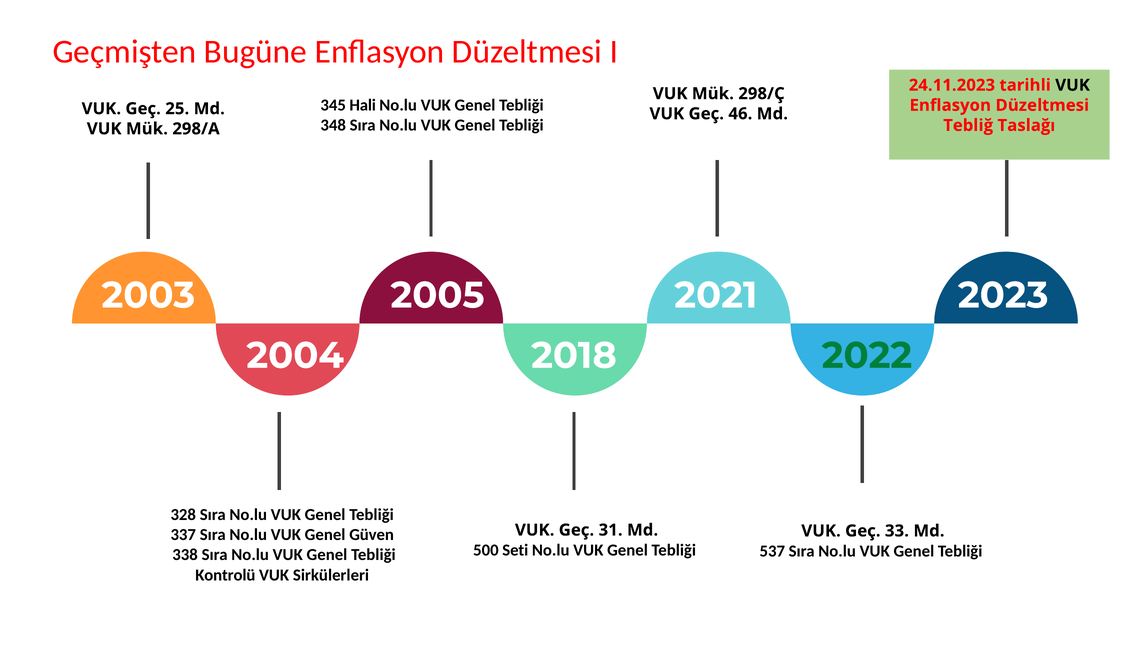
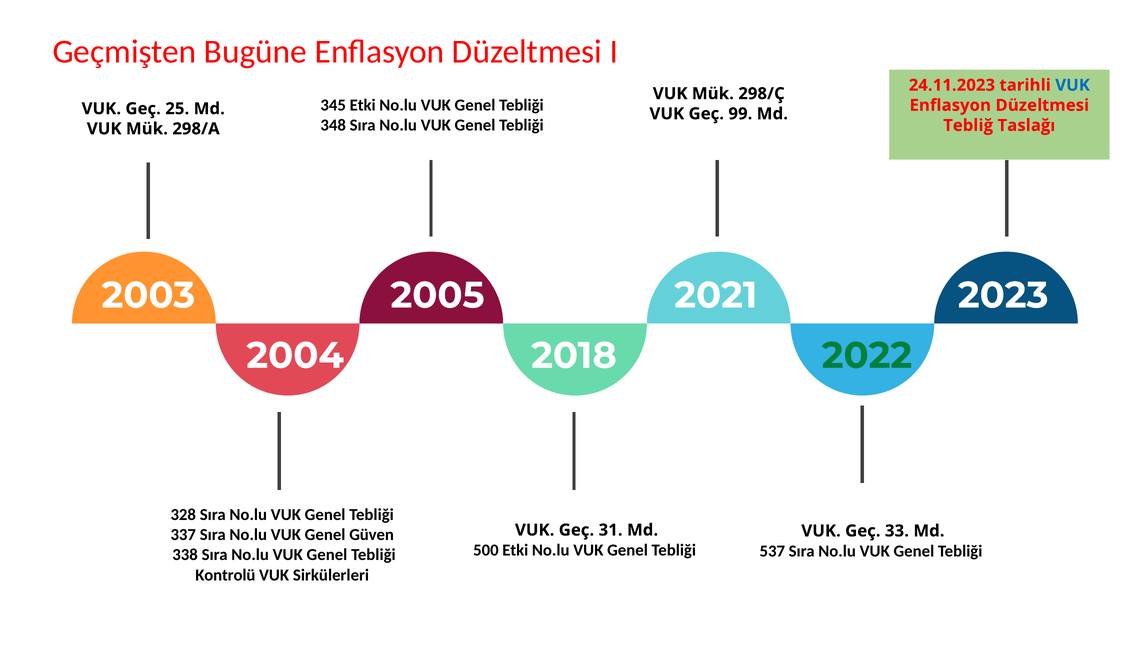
VUK colour: black -> blue (1073, 85)
345 Hali: Hali -> Etki (363, 105)
46: 46 -> 99 (740, 114)
500 Seti: Seti -> Etki (515, 550)
